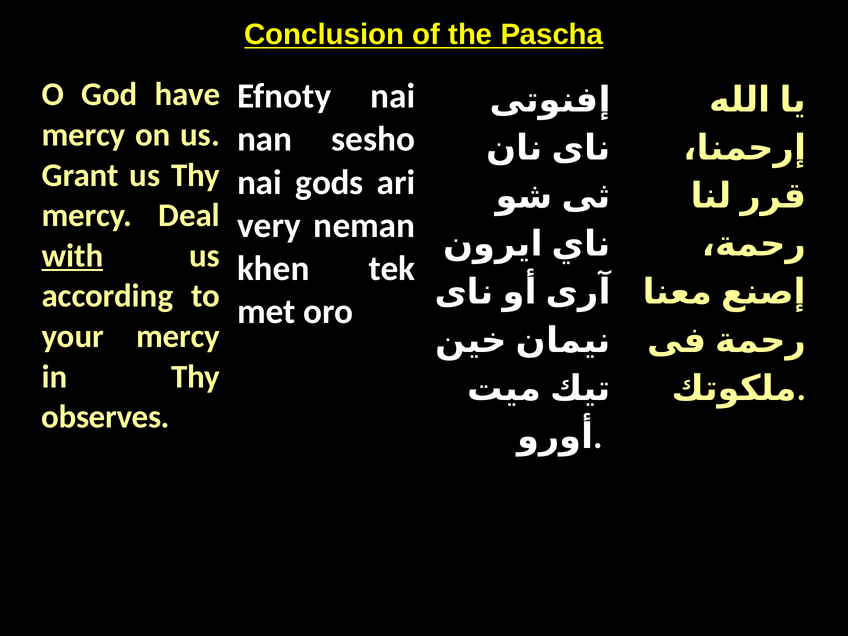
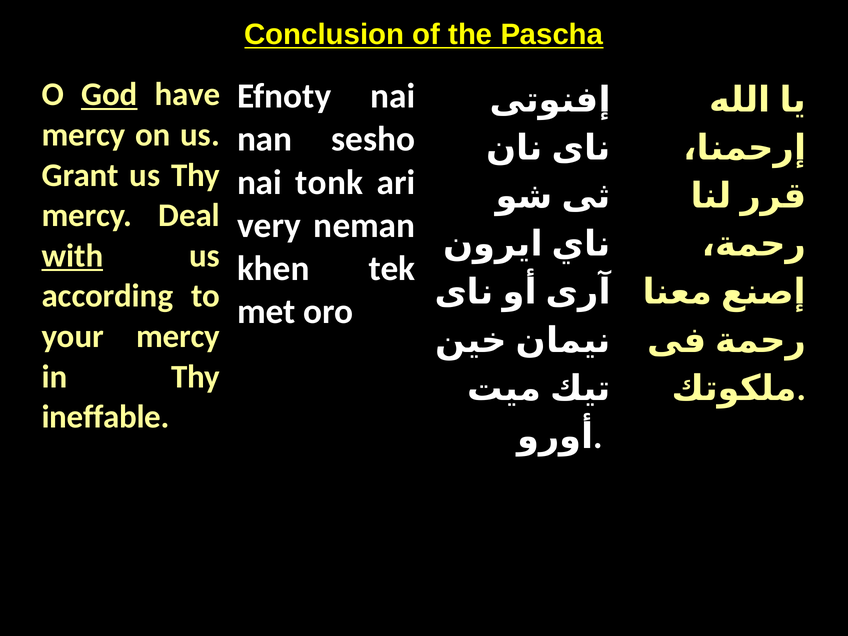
God underline: none -> present (109, 95)
gods: gods -> tonk (329, 182)
observes: observes -> ineffable (106, 417)
